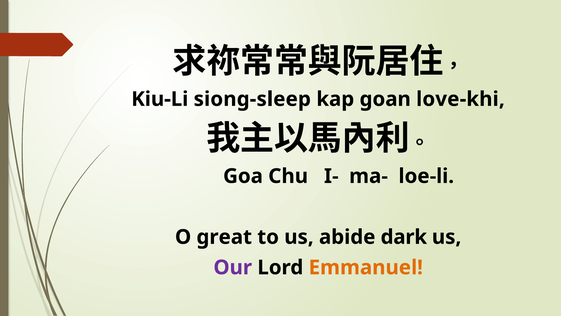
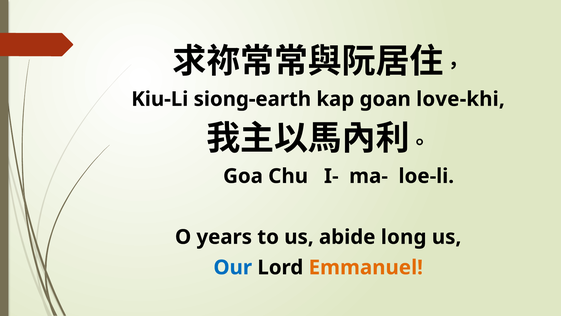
siong-sleep: siong-sleep -> siong-earth (252, 99)
great: great -> years (224, 237)
dark: dark -> long (404, 237)
Our colour: purple -> blue (233, 267)
